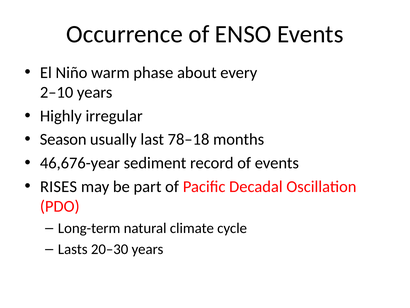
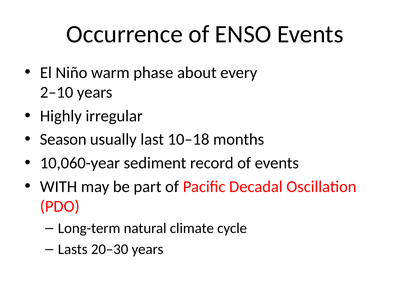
78–18: 78–18 -> 10–18 (189, 139)
46,676-year: 46,676-year -> 10,060-year (80, 163)
RISES: RISES -> WITH (59, 186)
